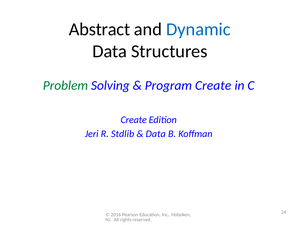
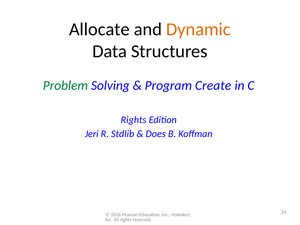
Abstract: Abstract -> Allocate (99, 29)
Dynamic colour: blue -> orange (198, 29)
Create: Create -> Rights (134, 120)
Data: Data -> Does (156, 134)
